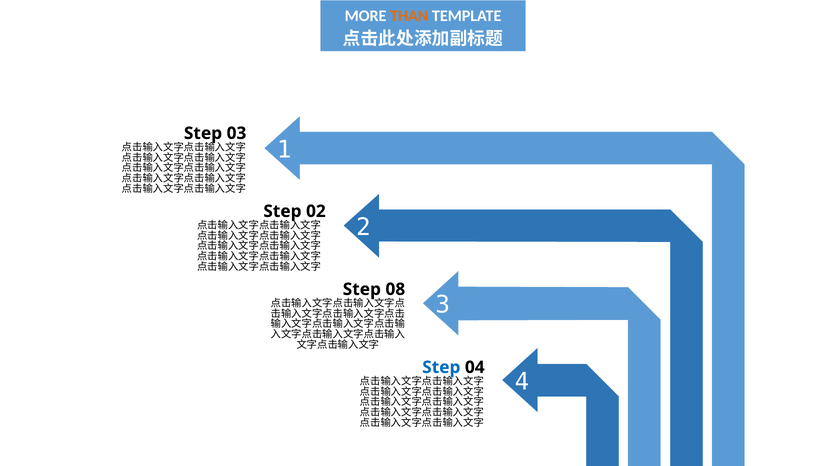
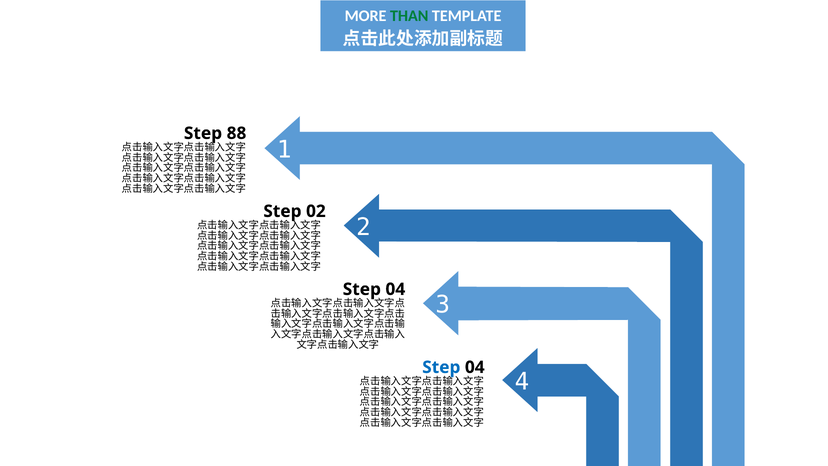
THAN colour: orange -> green (409, 16)
03: 03 -> 88 (236, 133)
08: 08 -> 04 (395, 289)
